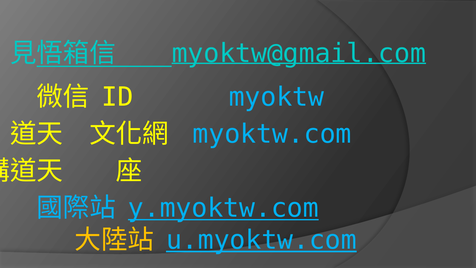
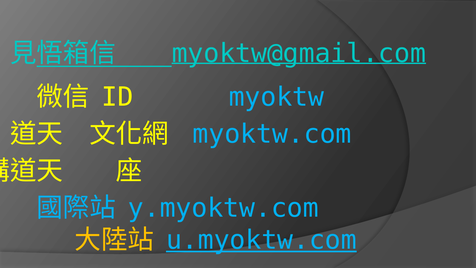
y.myoktw.com underline: present -> none (223, 208)
